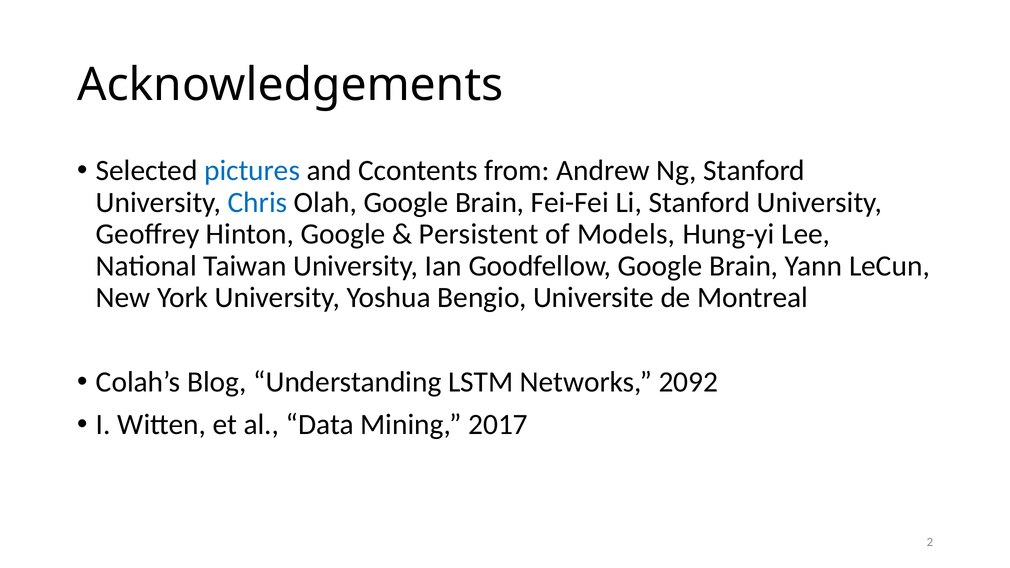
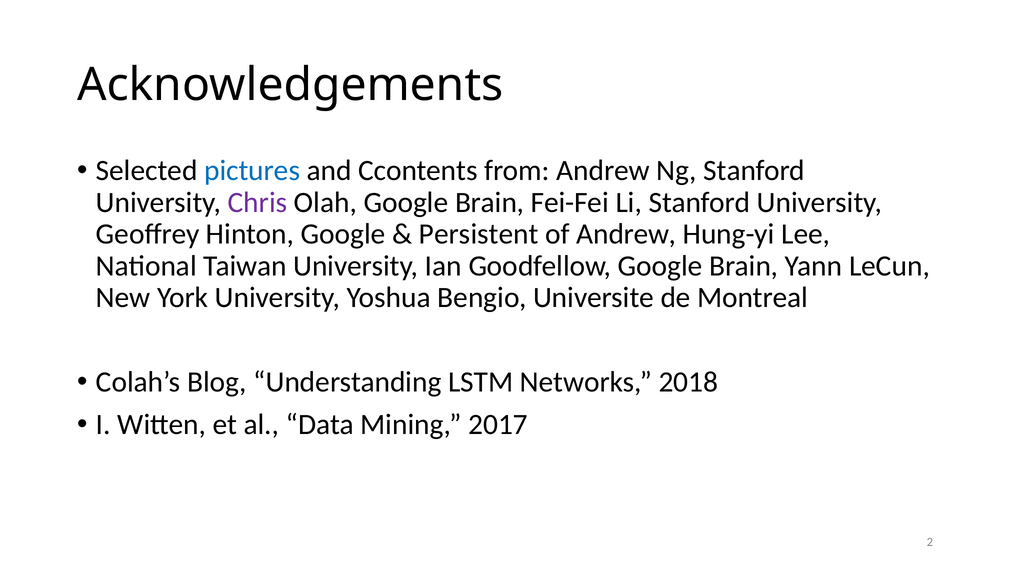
Chris colour: blue -> purple (257, 202)
of Models: Models -> Andrew (626, 234)
2092: 2092 -> 2018 (688, 382)
